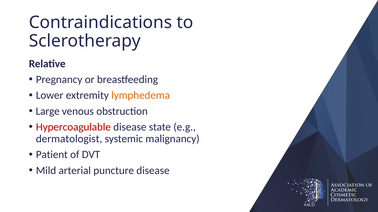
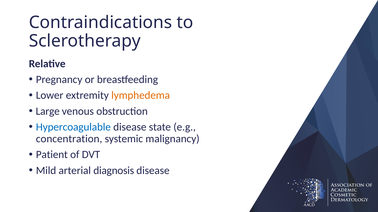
Hypercoagulable colour: red -> blue (73, 127)
dermatologist: dermatologist -> concentration (69, 139)
puncture: puncture -> diagnosis (114, 171)
